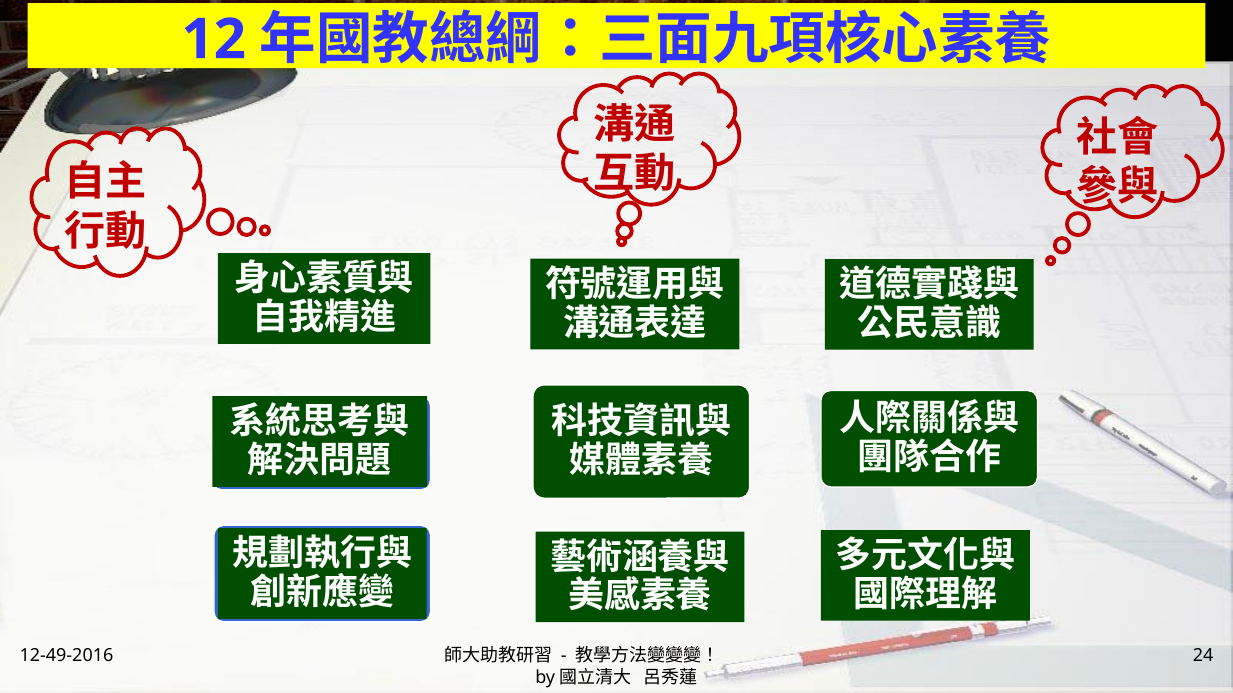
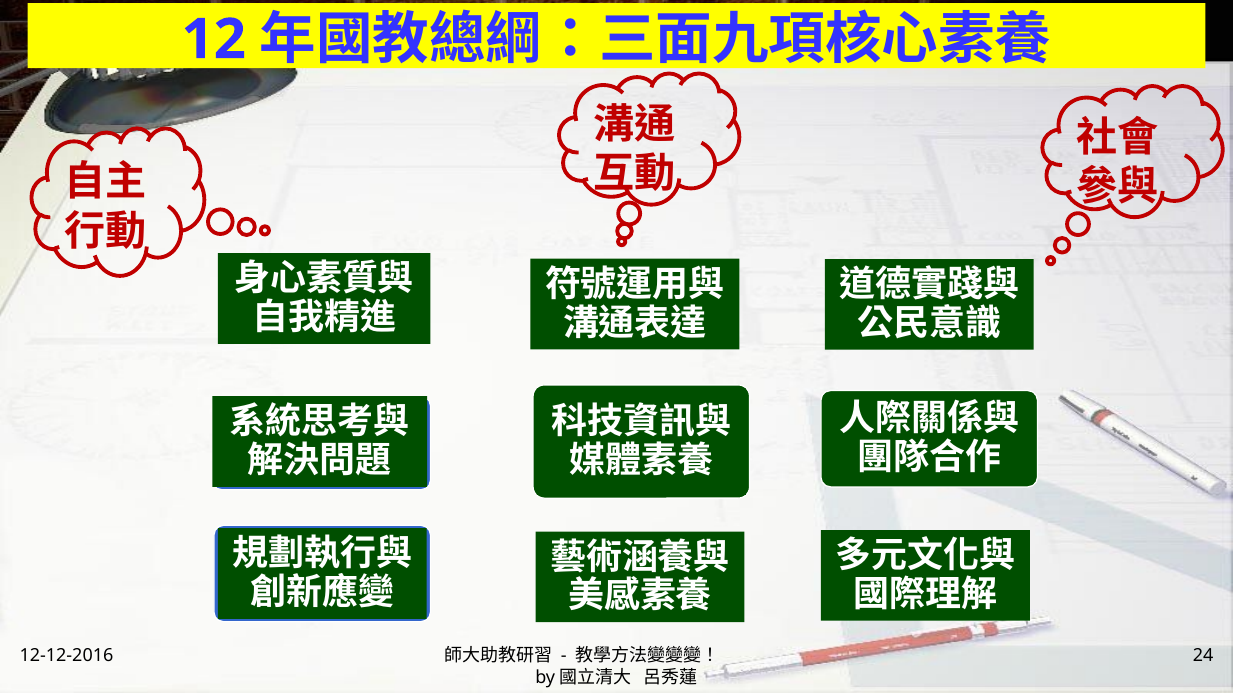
12-49-2016: 12-49-2016 -> 12-12-2016 (66, 656)
